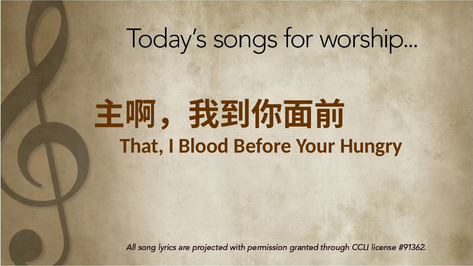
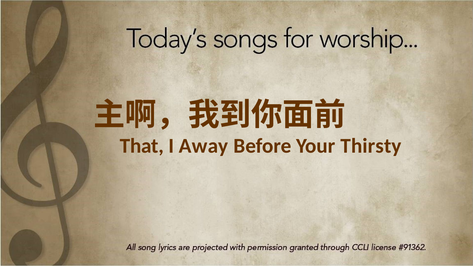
Blood: Blood -> Away (204, 146)
Hungry: Hungry -> Thirsty (371, 146)
